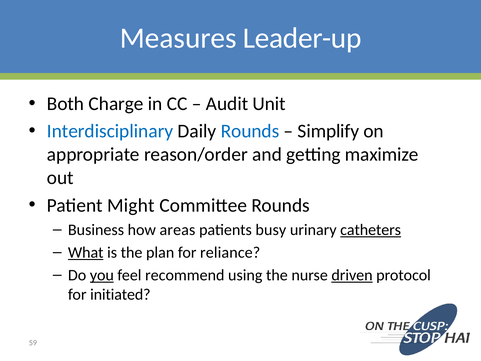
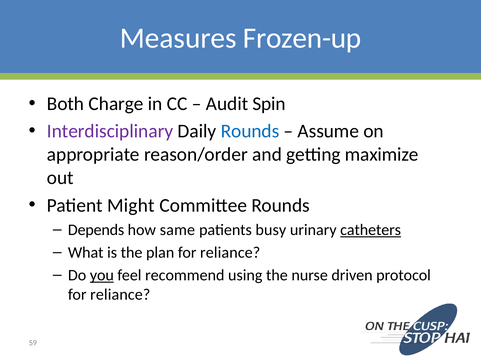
Leader-up: Leader-up -> Frozen-up (302, 38)
Unit: Unit -> Spin (269, 104)
Interdisciplinary colour: blue -> purple (110, 131)
Simplify: Simplify -> Assume (328, 131)
Business: Business -> Depends (96, 230)
areas: areas -> same (177, 230)
What underline: present -> none (86, 252)
driven underline: present -> none (352, 275)
initiated: initiated -> reliance (120, 294)
